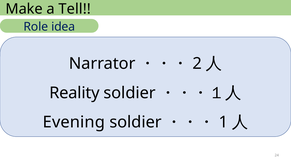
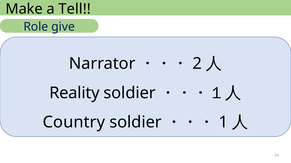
idea: idea -> give (63, 27)
Evening: Evening -> Country (74, 123)
